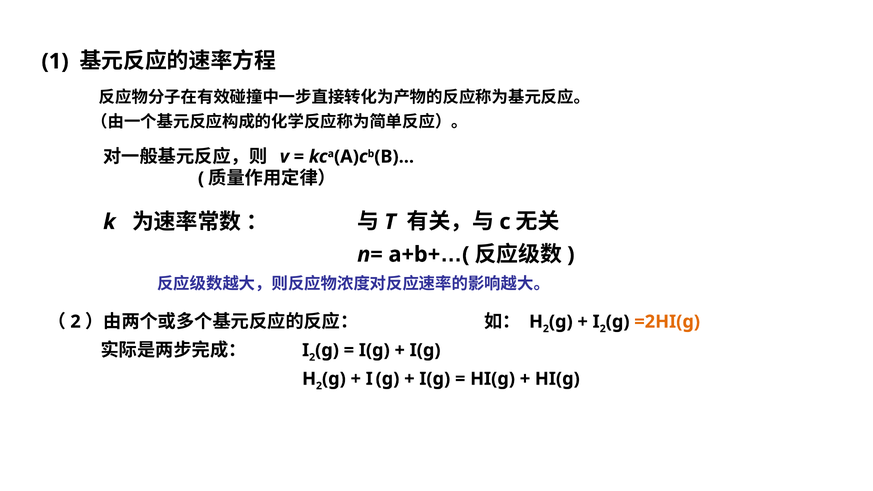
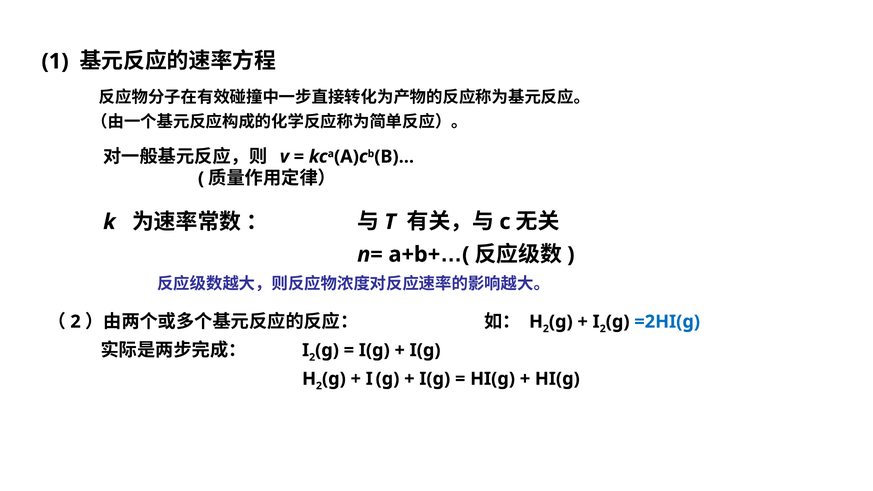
=2HI(g colour: orange -> blue (667, 322)
